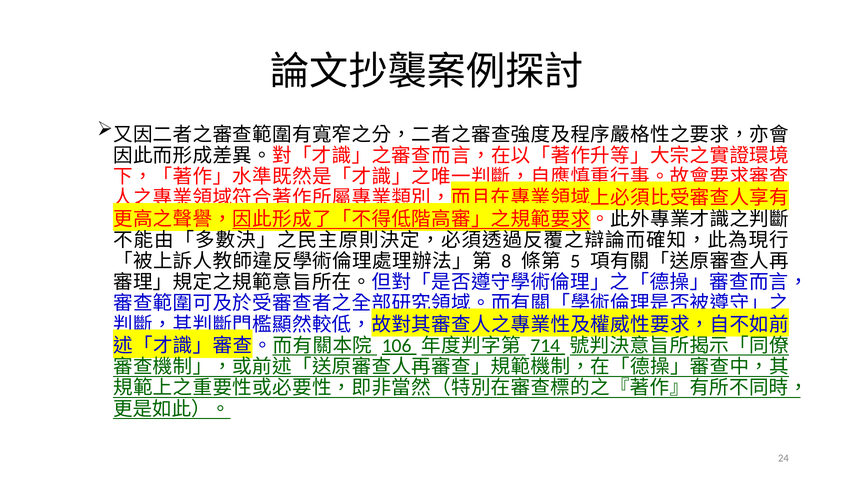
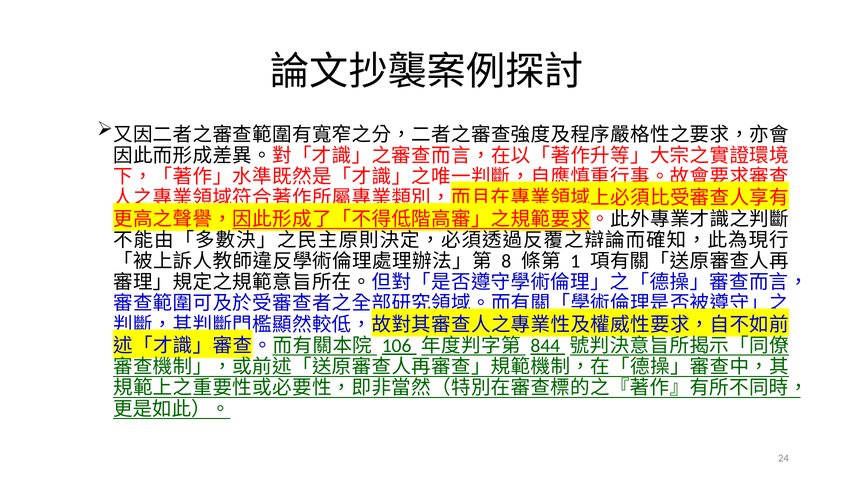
5: 5 -> 1 (575, 262)
714: 714 -> 844 (545, 346)
